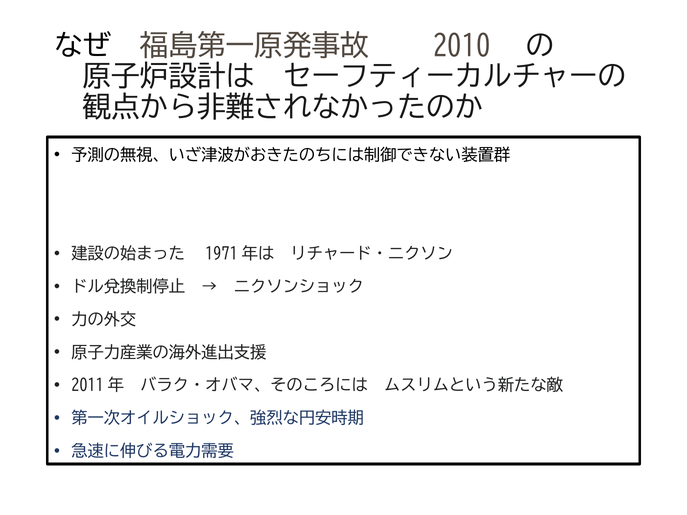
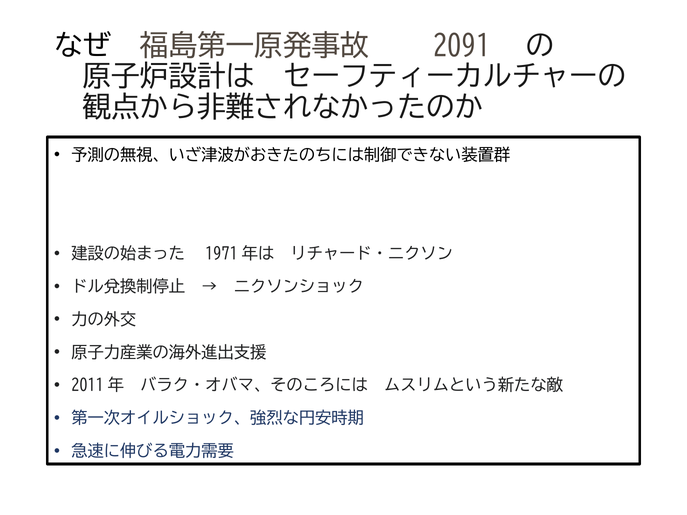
2010: 2010 -> 2091 (462, 46)
